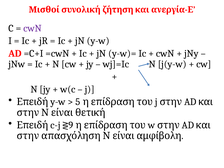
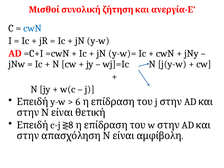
cwN colour: purple -> blue (33, 28)
5: 5 -> 6 (78, 102)
9: 9 -> 8 (71, 125)
